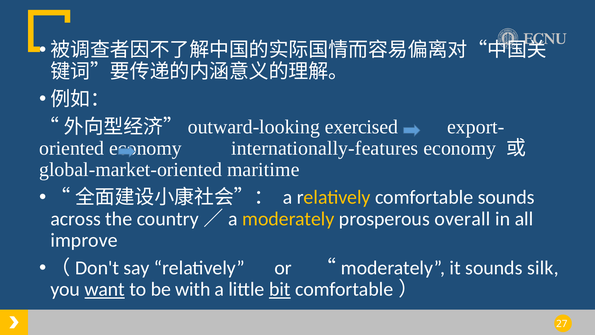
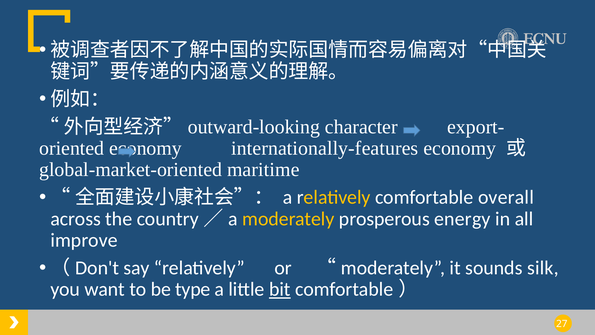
exercised: exercised -> character (361, 127)
comfortable sounds: sounds -> overall (506, 197)
overall: overall -> energy (462, 219)
want underline: present -> none (105, 289)
with: with -> type (193, 289)
